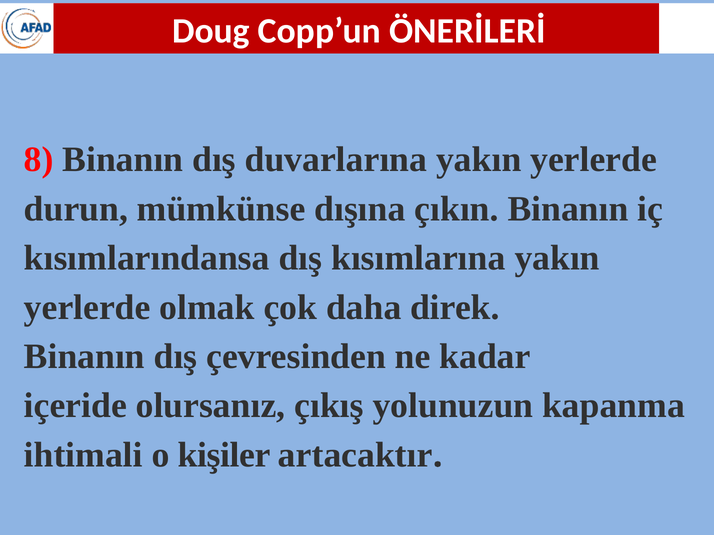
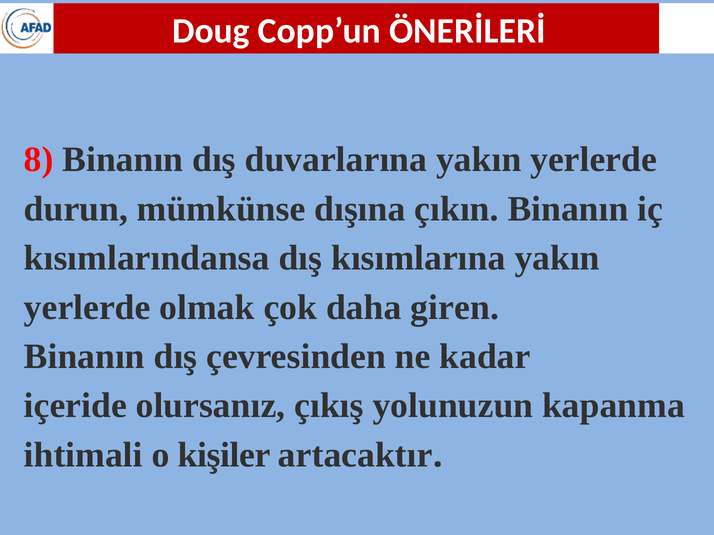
direk: direk -> giren (455, 308)
